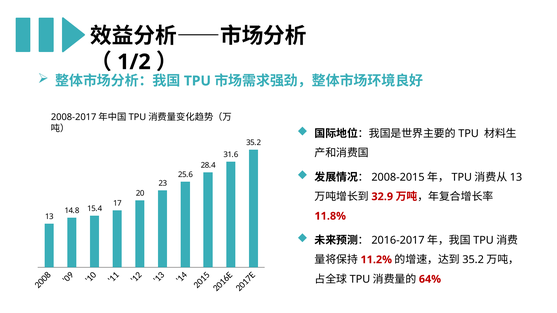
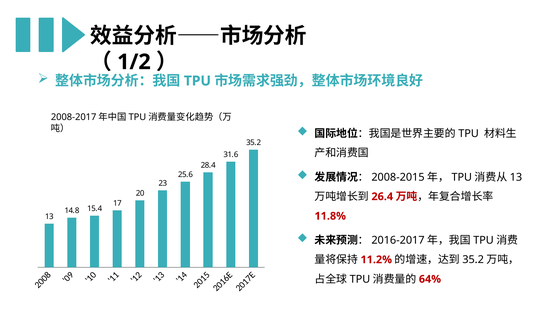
32.9: 32.9 -> 26.4 (382, 197)
